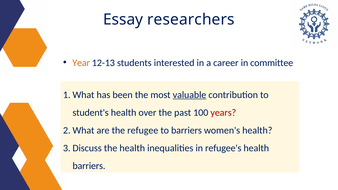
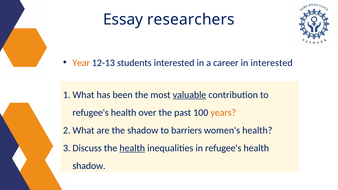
in committee: committee -> interested (272, 63)
student's: student's -> refugee's (91, 113)
years colour: red -> orange (223, 113)
the refugee: refugee -> shadow (143, 130)
health underline: none -> present (132, 148)
barriers: barriers -> shadow (89, 166)
